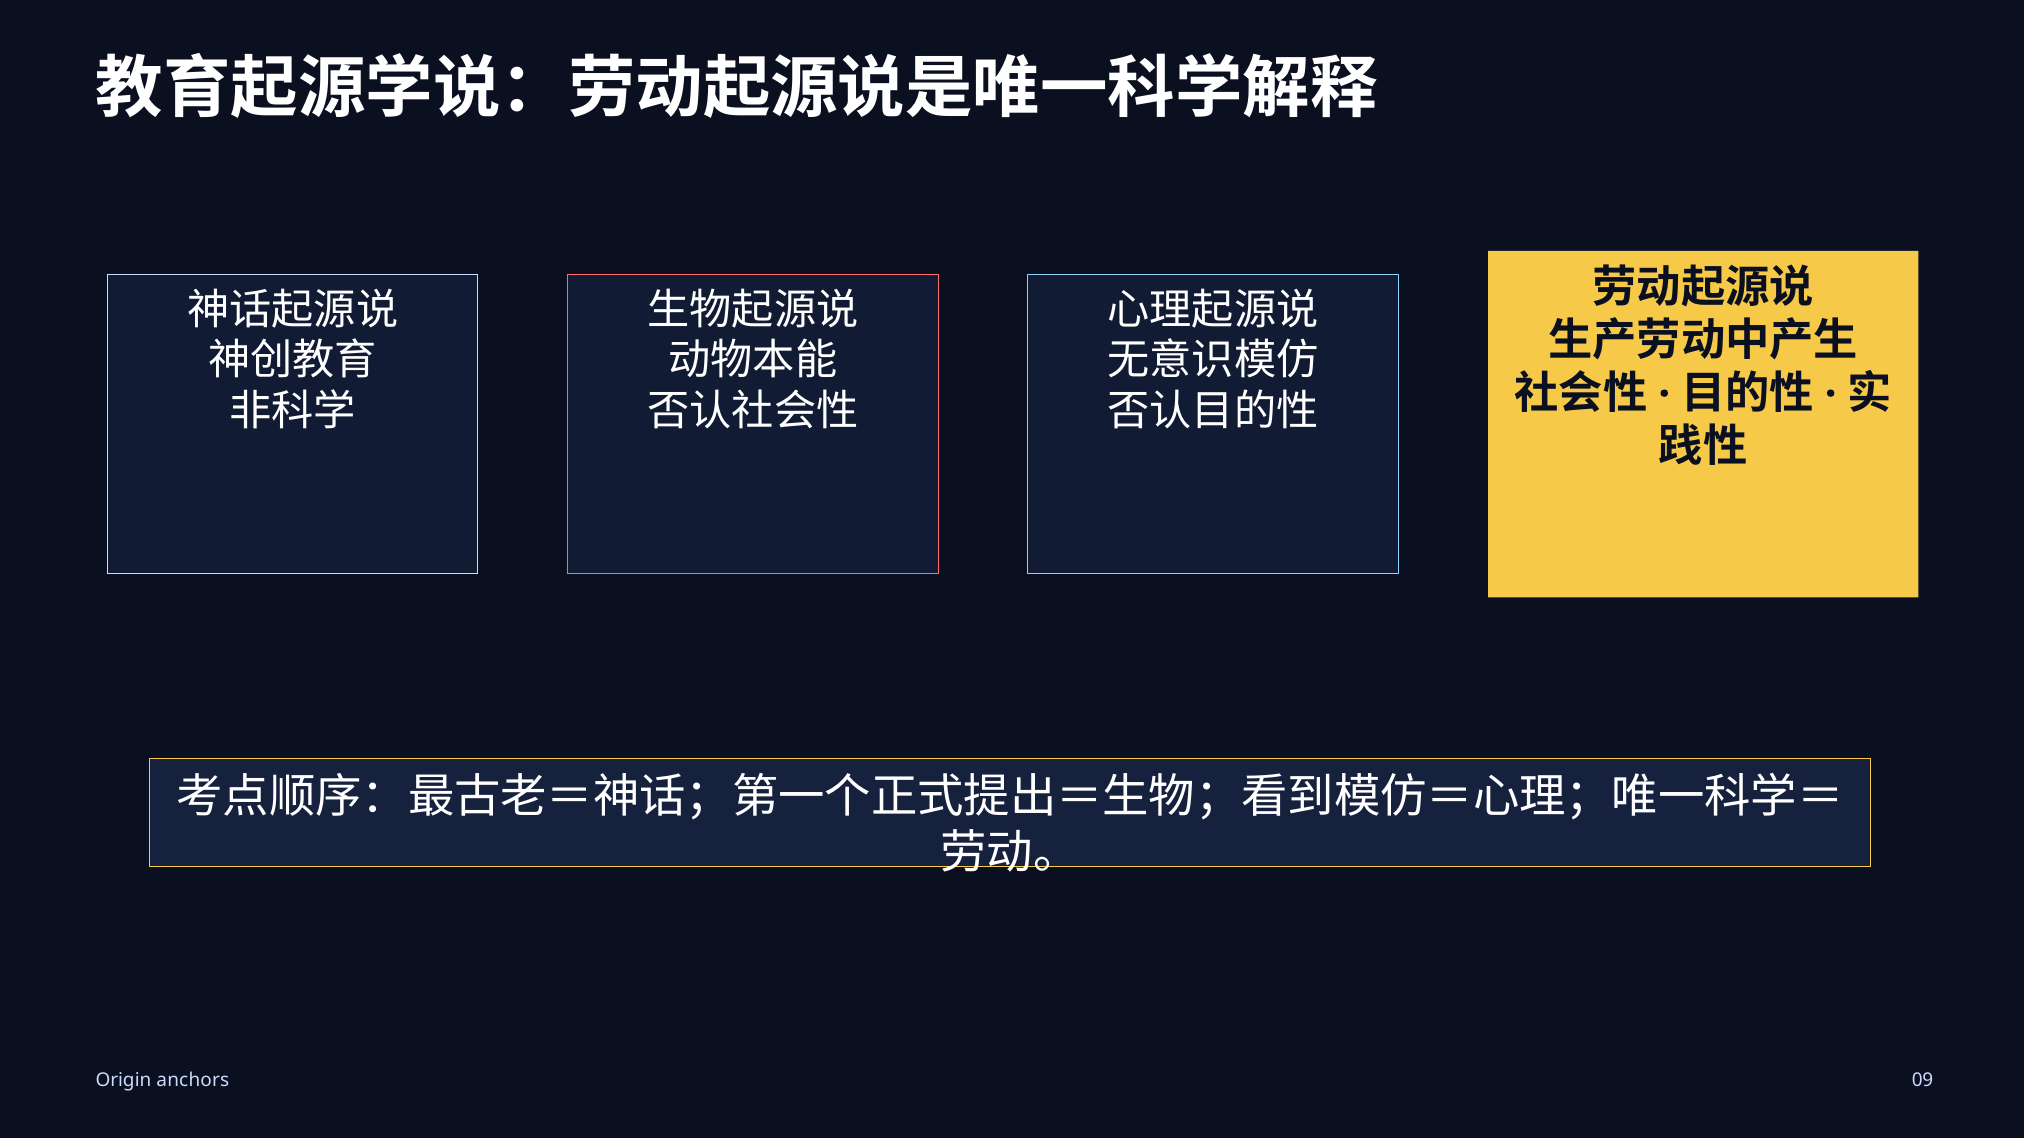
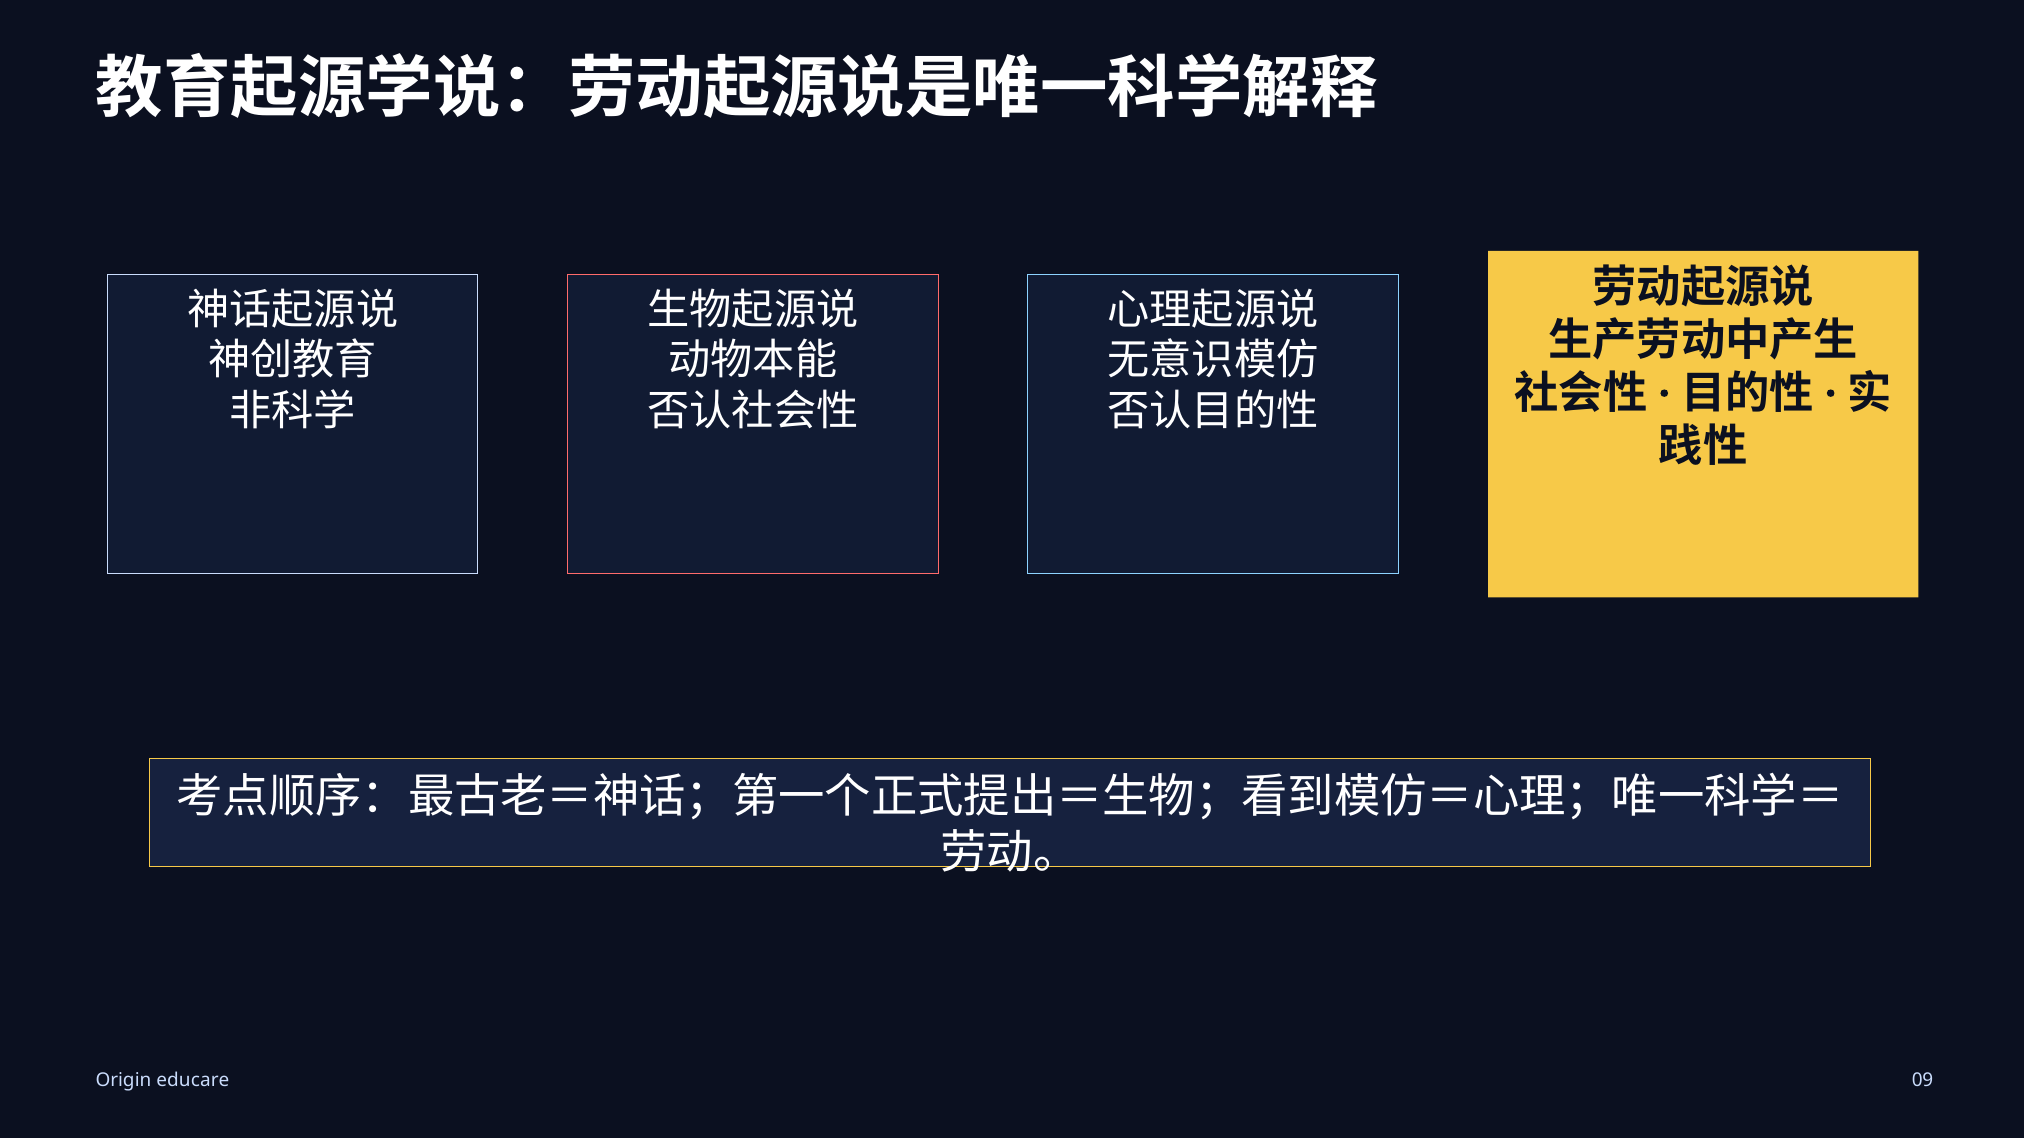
anchors: anchors -> educare (193, 1081)
